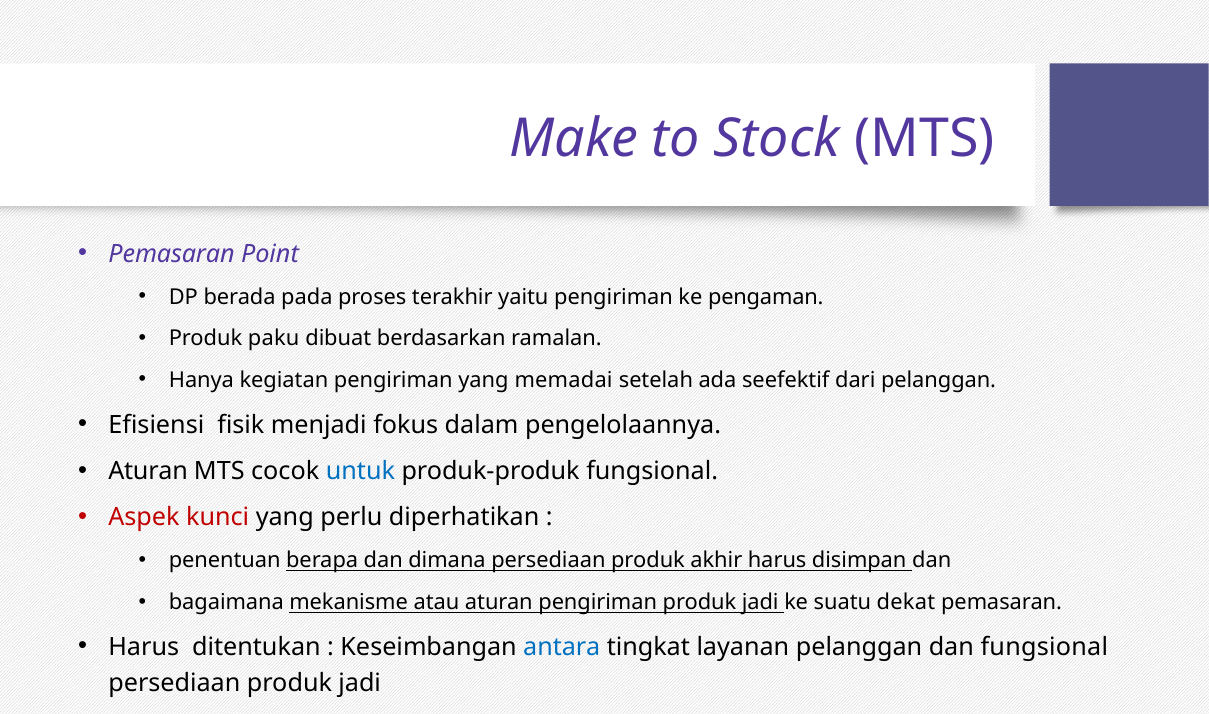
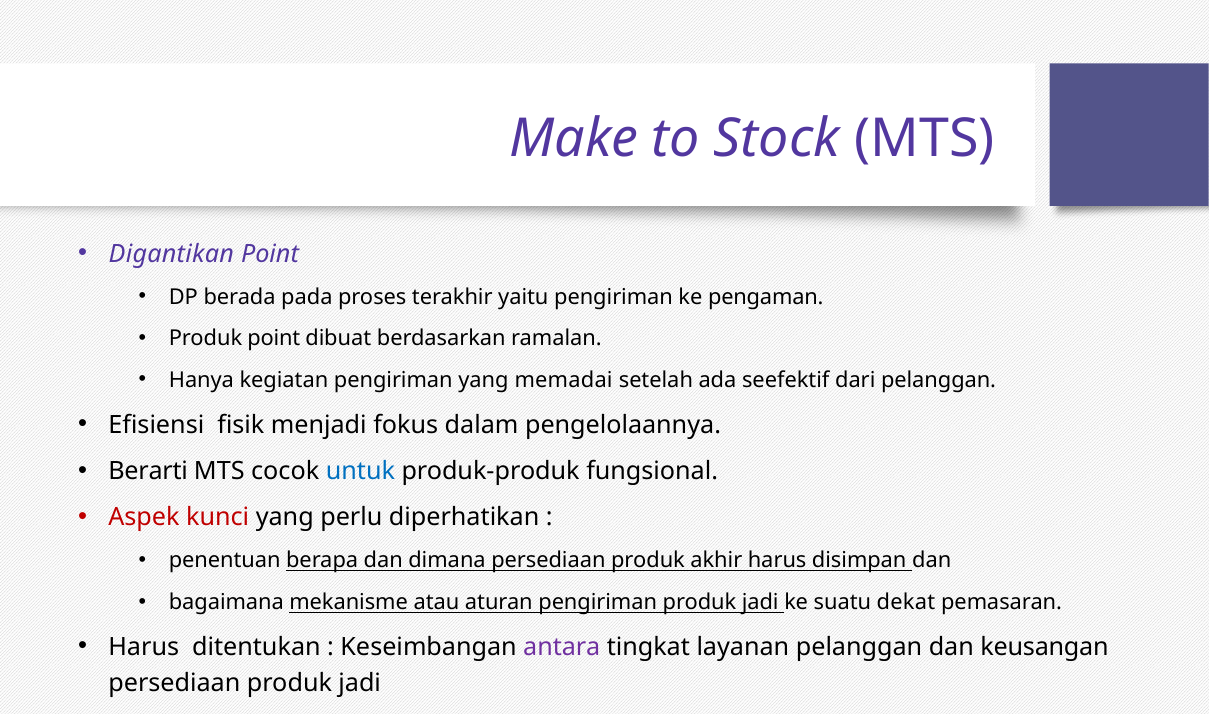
Pemasaran: Pemasaran -> Digantikan (171, 254)
Produk paku: paku -> point (274, 339)
Aturan: Aturan -> Berarti (148, 471)
antara colour: blue -> purple (562, 647)
dan fungsional: fungsional -> keusangan (1045, 647)
